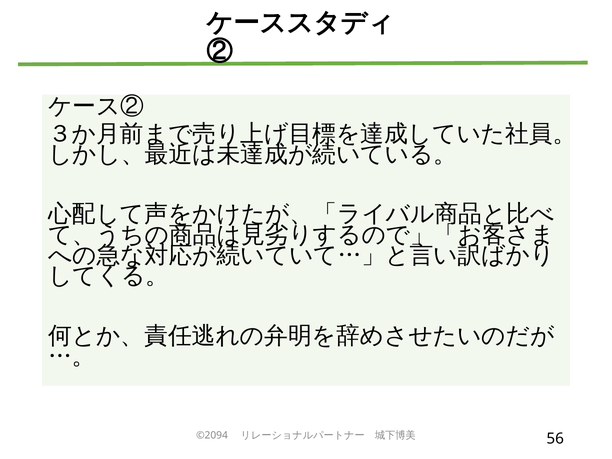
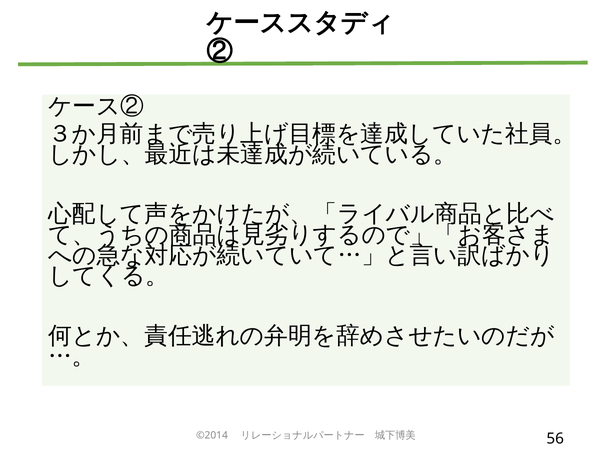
©2094: ©2094 -> ©2014 (212, 435)
